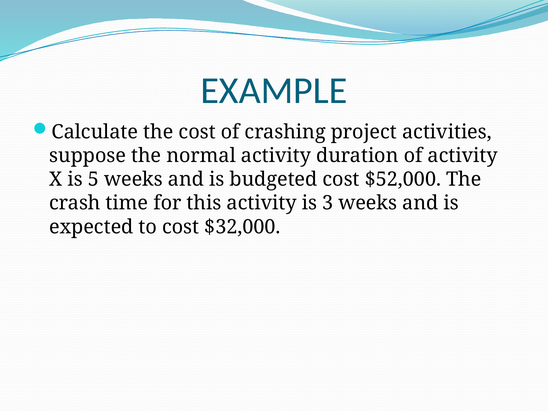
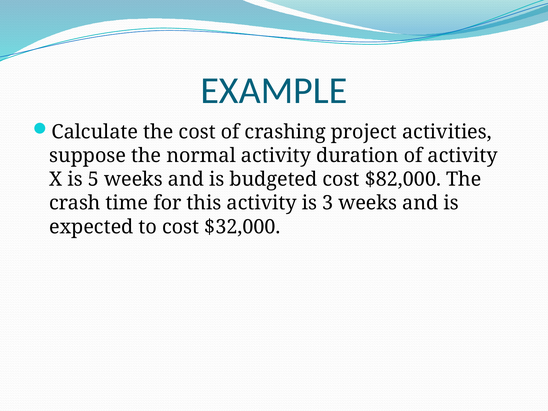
$52,000: $52,000 -> $82,000 (403, 179)
